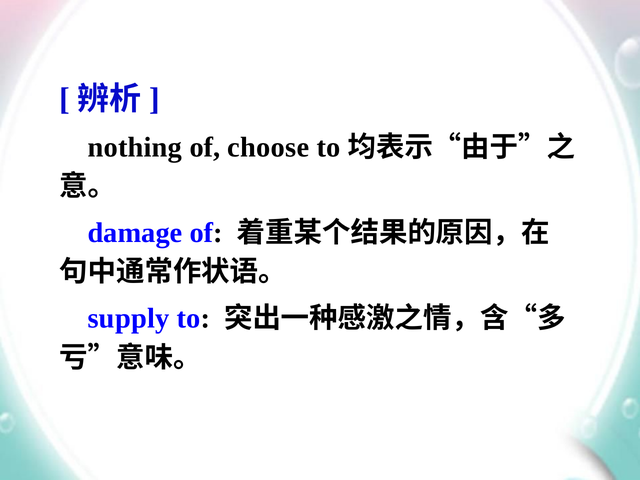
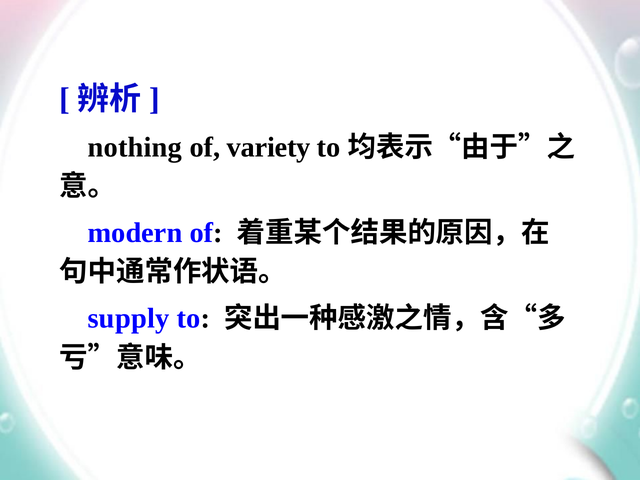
choose: choose -> variety (269, 147)
damage: damage -> modern (135, 233)
